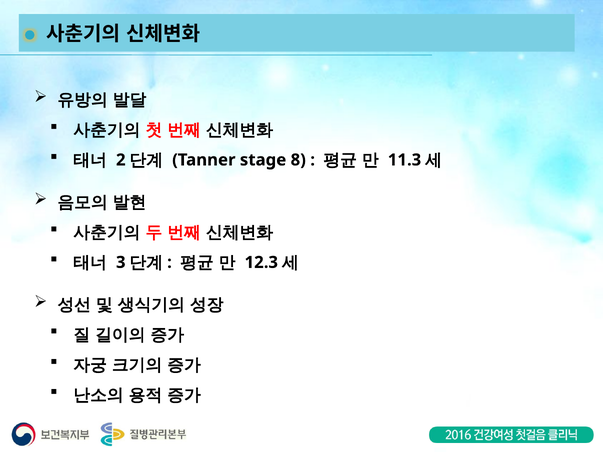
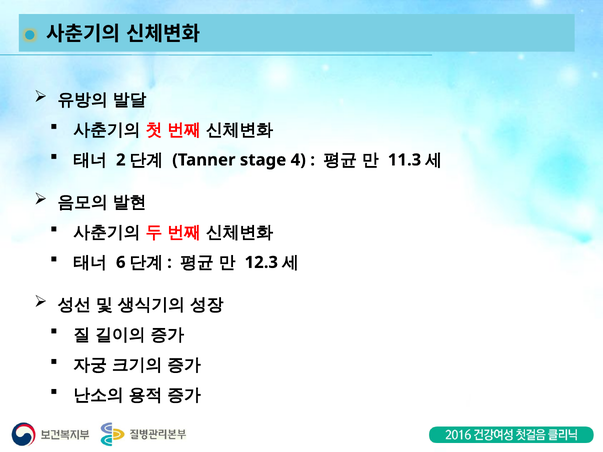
8: 8 -> 4 (298, 160)
3: 3 -> 6 (121, 262)
